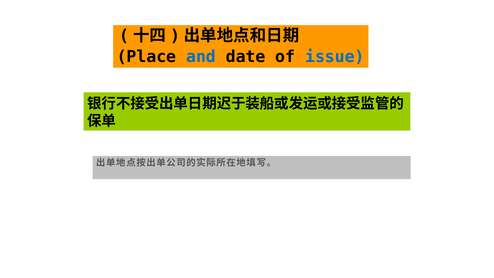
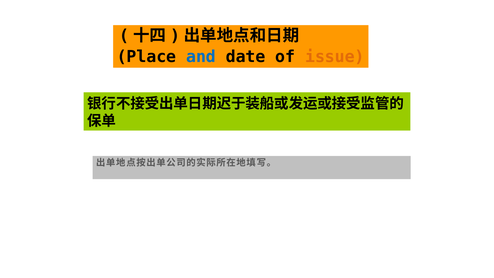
issue colour: blue -> orange (335, 57)
